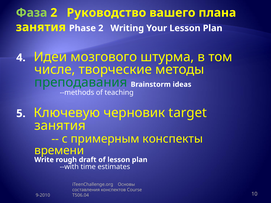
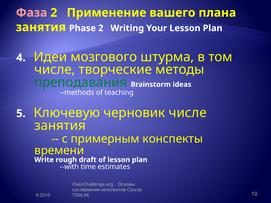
Фаза colour: light green -> pink (32, 13)
Руководство: Руководство -> Применение (106, 13)
черновик target: target -> числе (188, 113)
